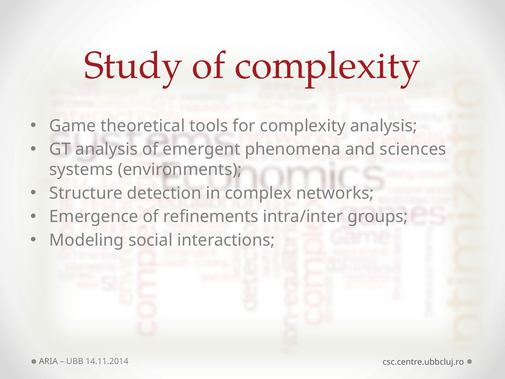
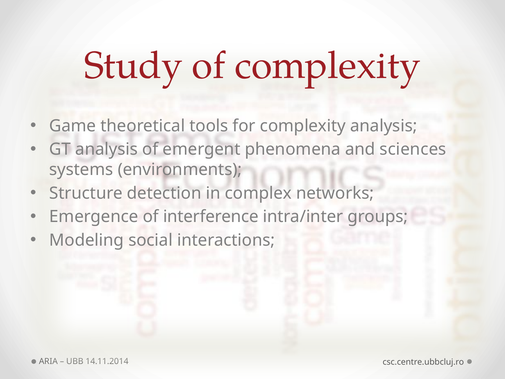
refinements: refinements -> interference (211, 217)
